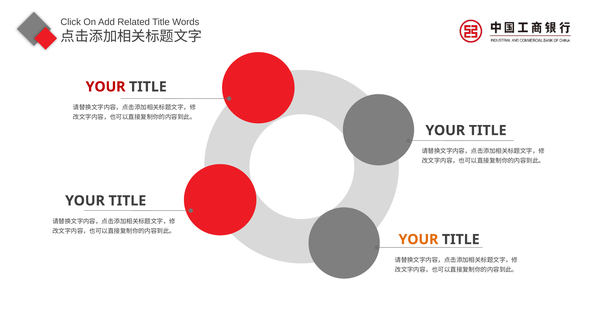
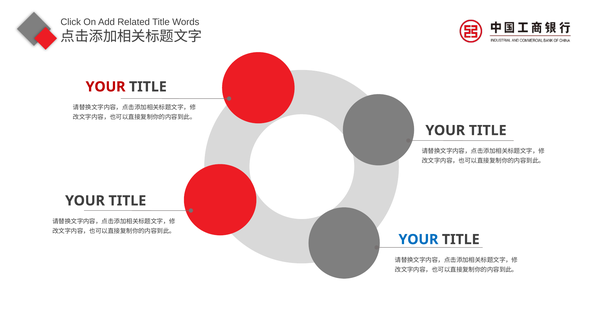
YOUR colour: orange -> blue (418, 239)
